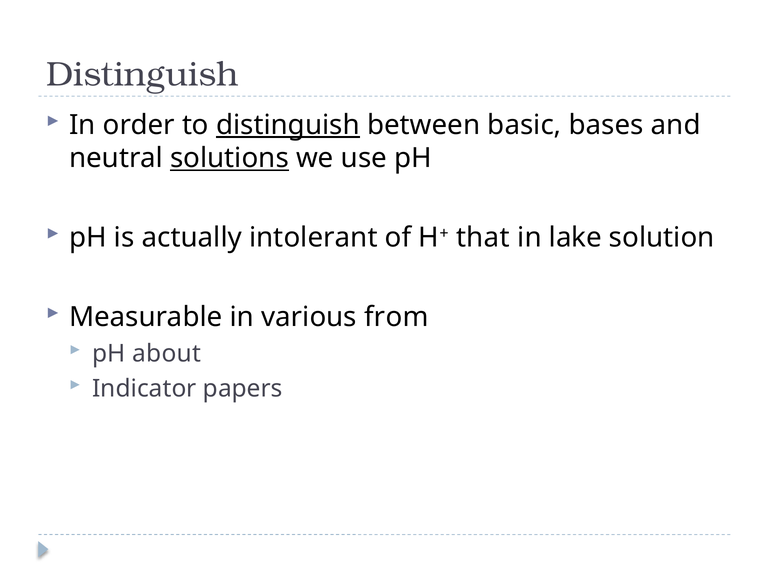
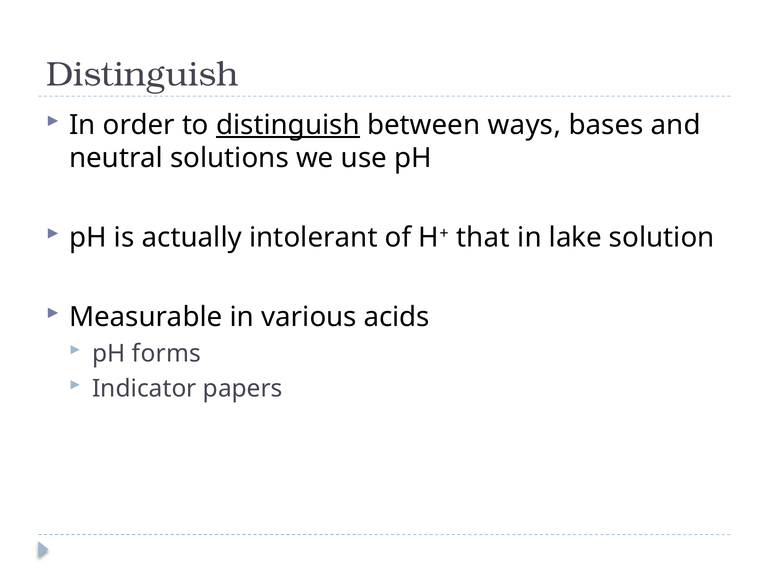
basic: basic -> ways (524, 125)
solutions underline: present -> none (229, 158)
from: from -> acids (397, 317)
about: about -> forms (167, 354)
